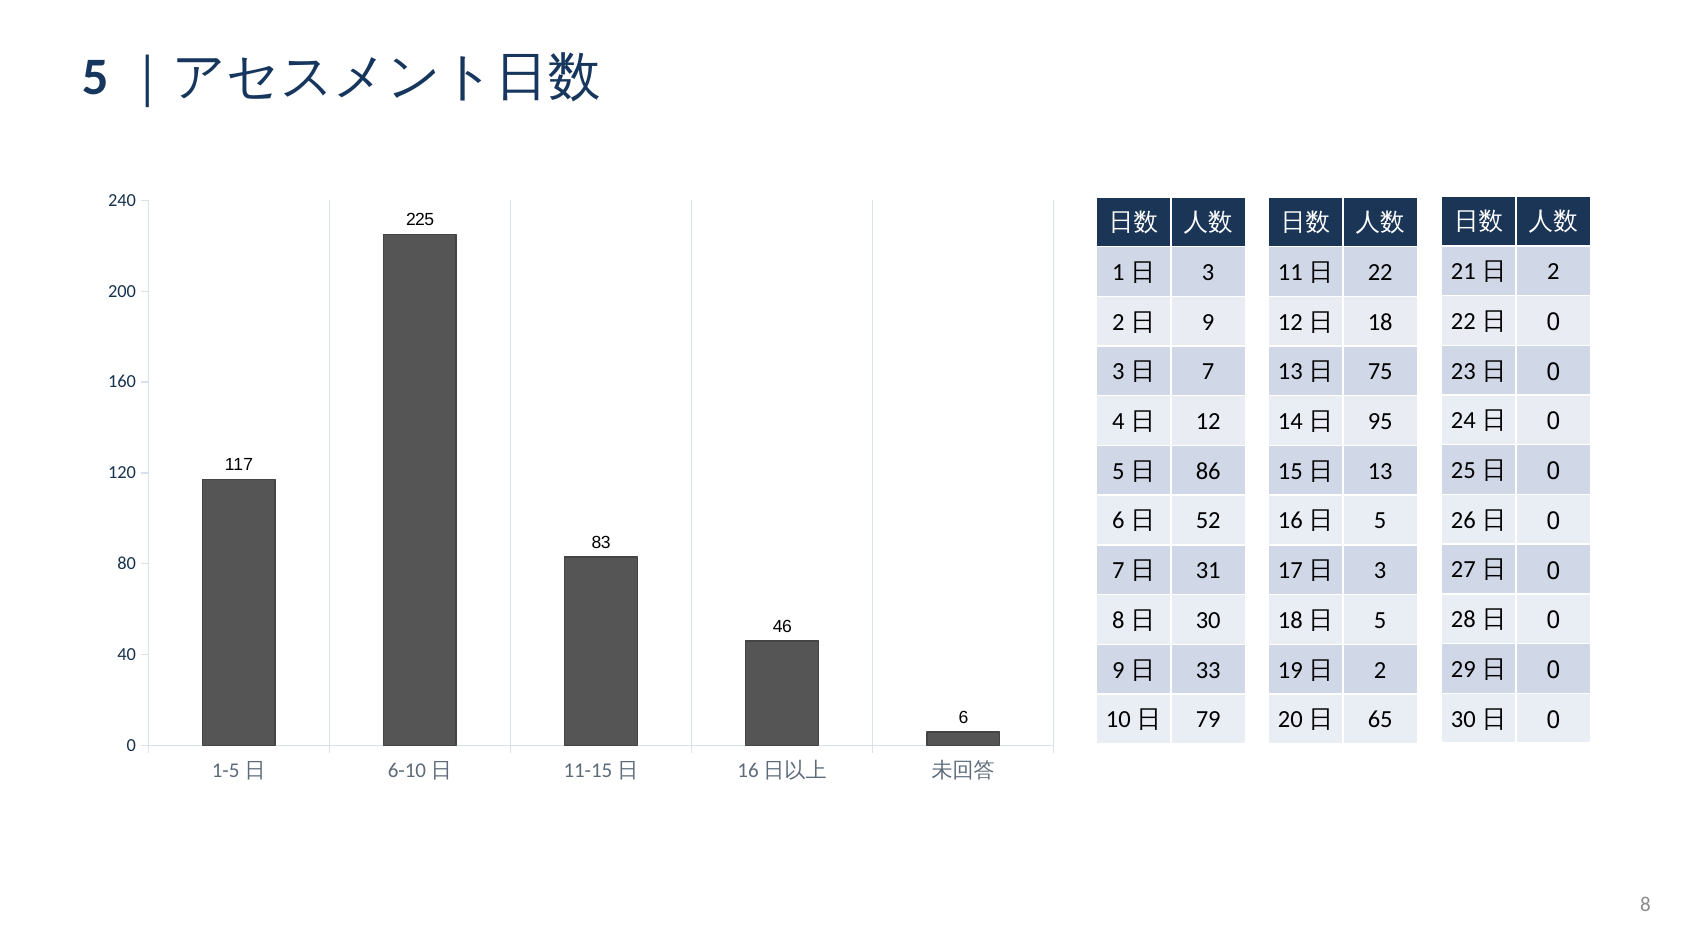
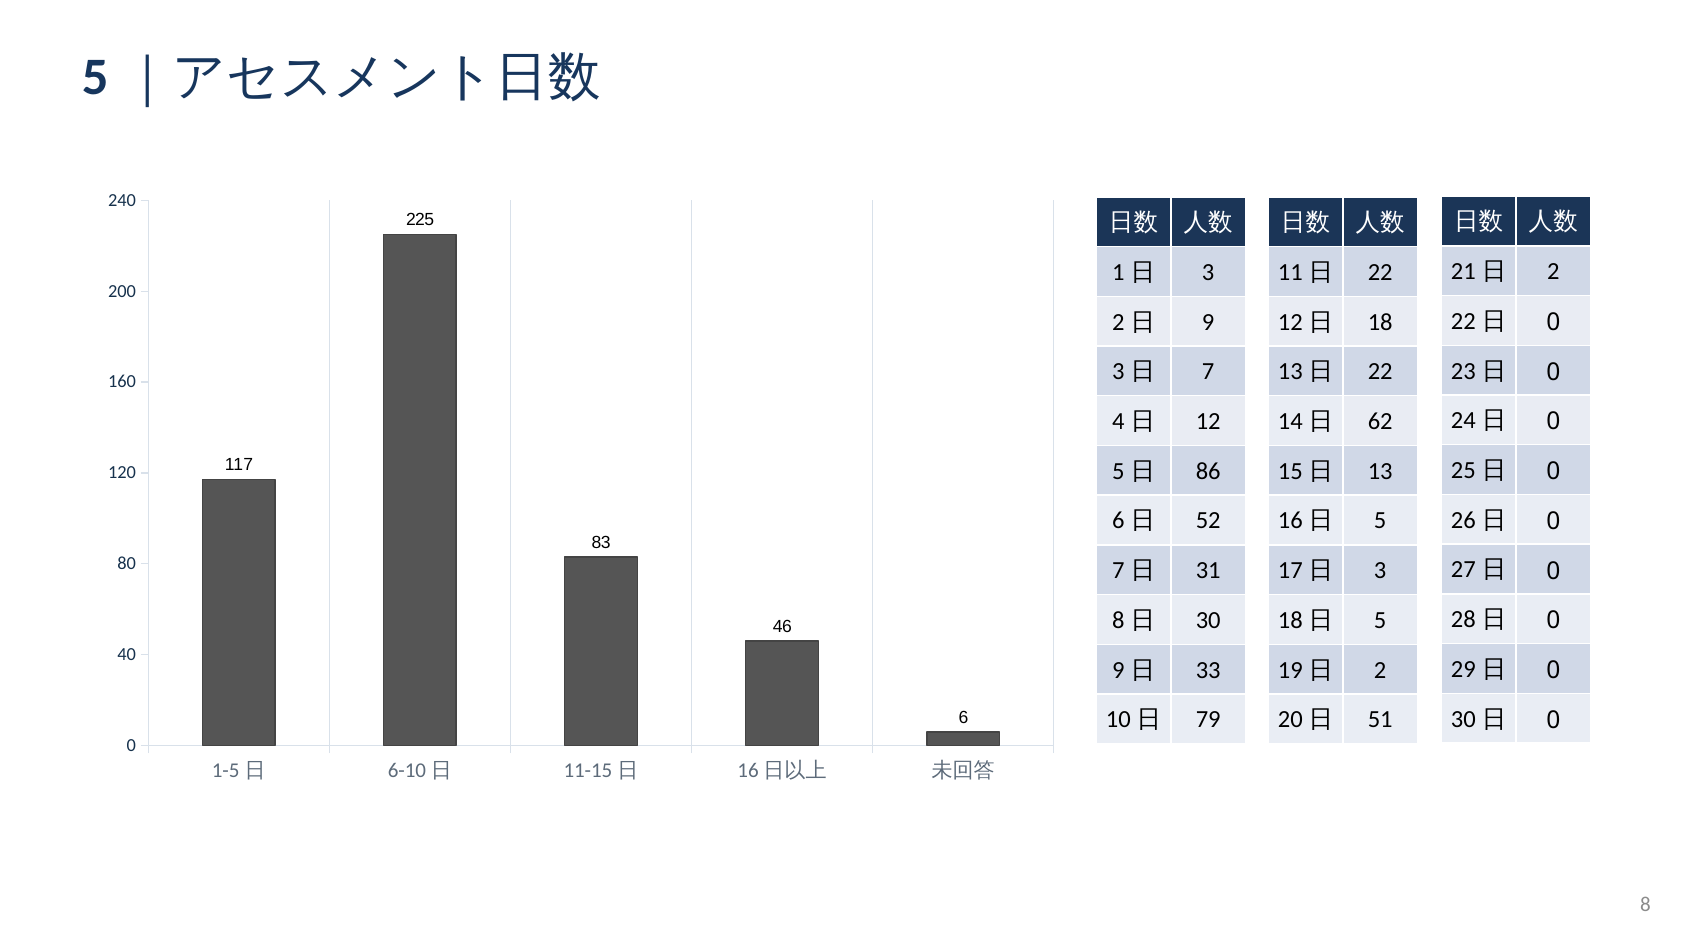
75: 75 -> 22 (1380, 372)
95: 95 -> 62 (1380, 422)
65: 65 -> 51 (1380, 720)
